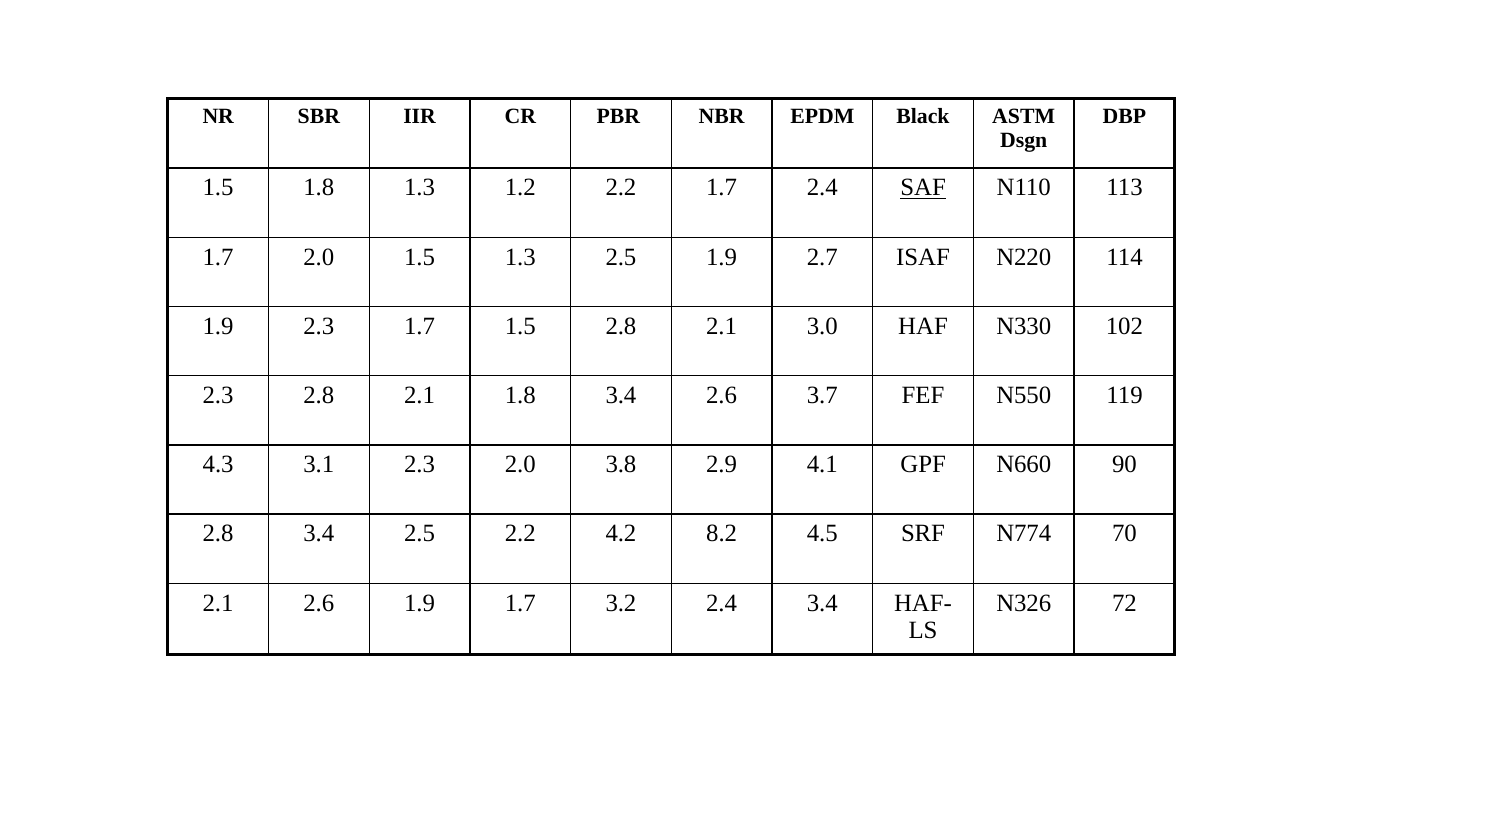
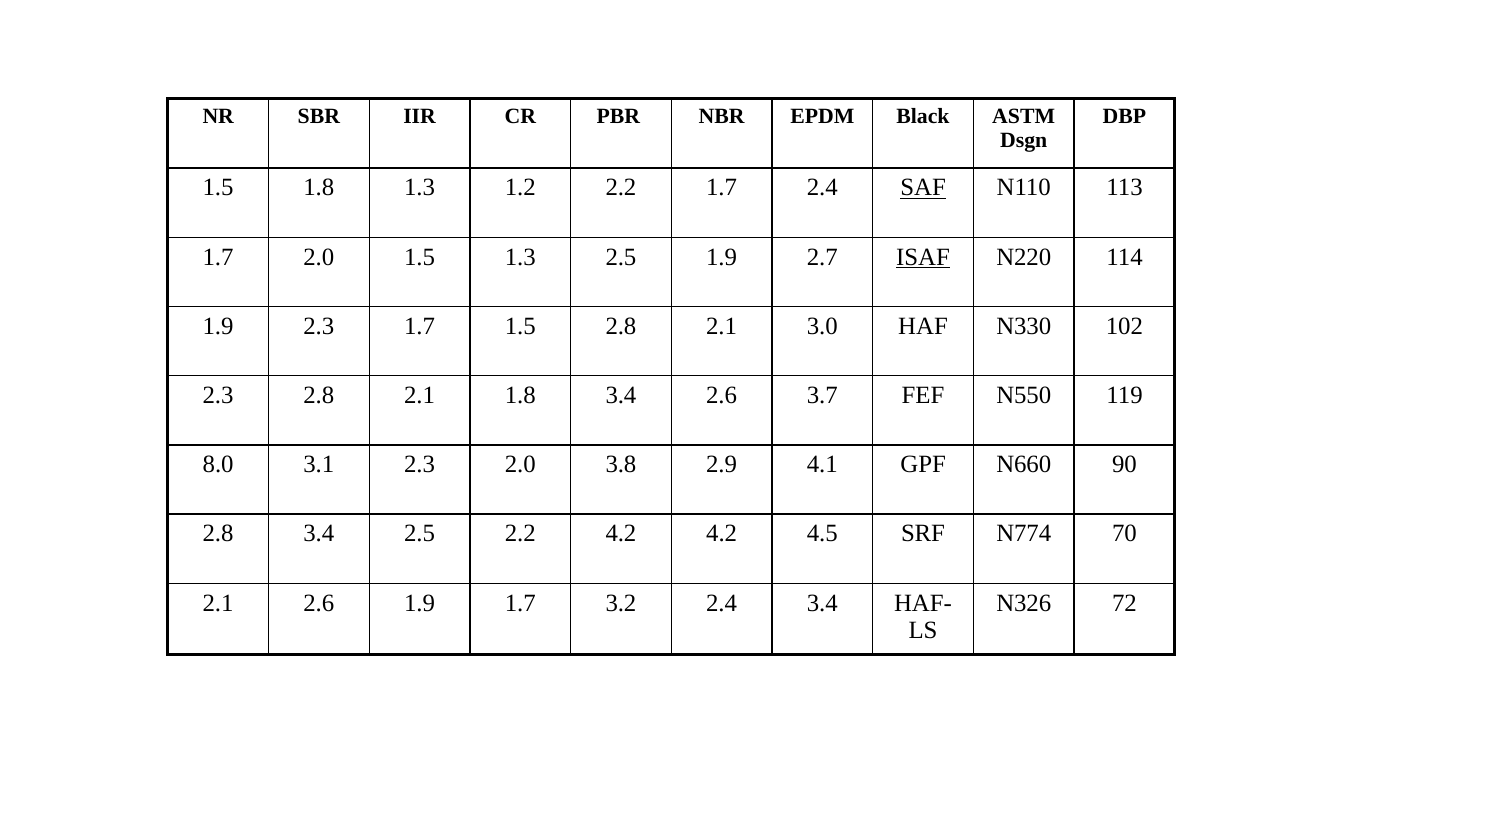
ISAF underline: none -> present (923, 257)
4.3: 4.3 -> 8.0 (218, 465)
4.2 8.2: 8.2 -> 4.2 (722, 534)
